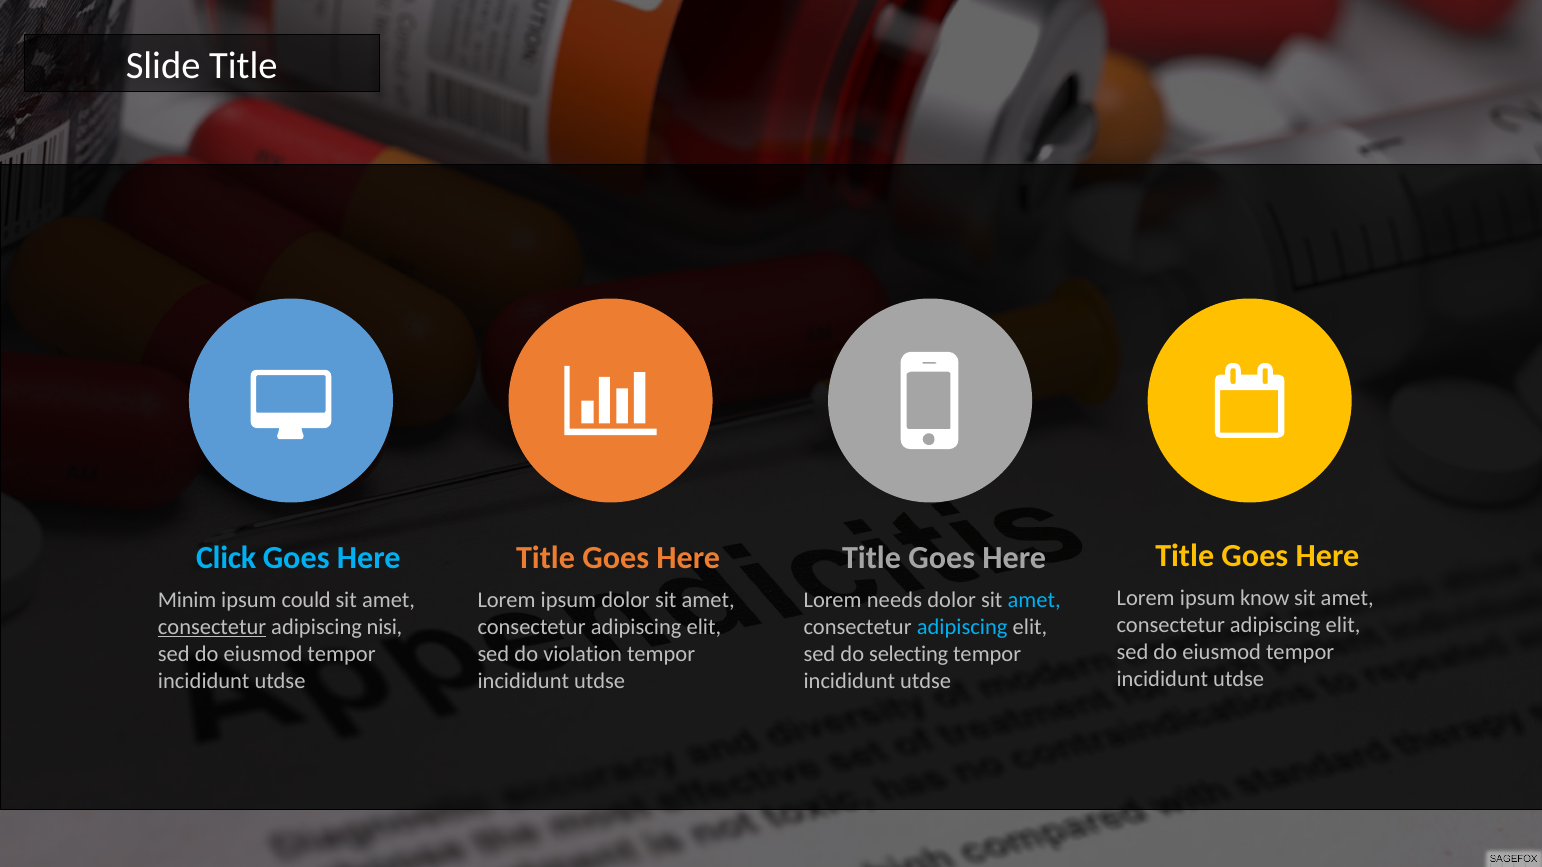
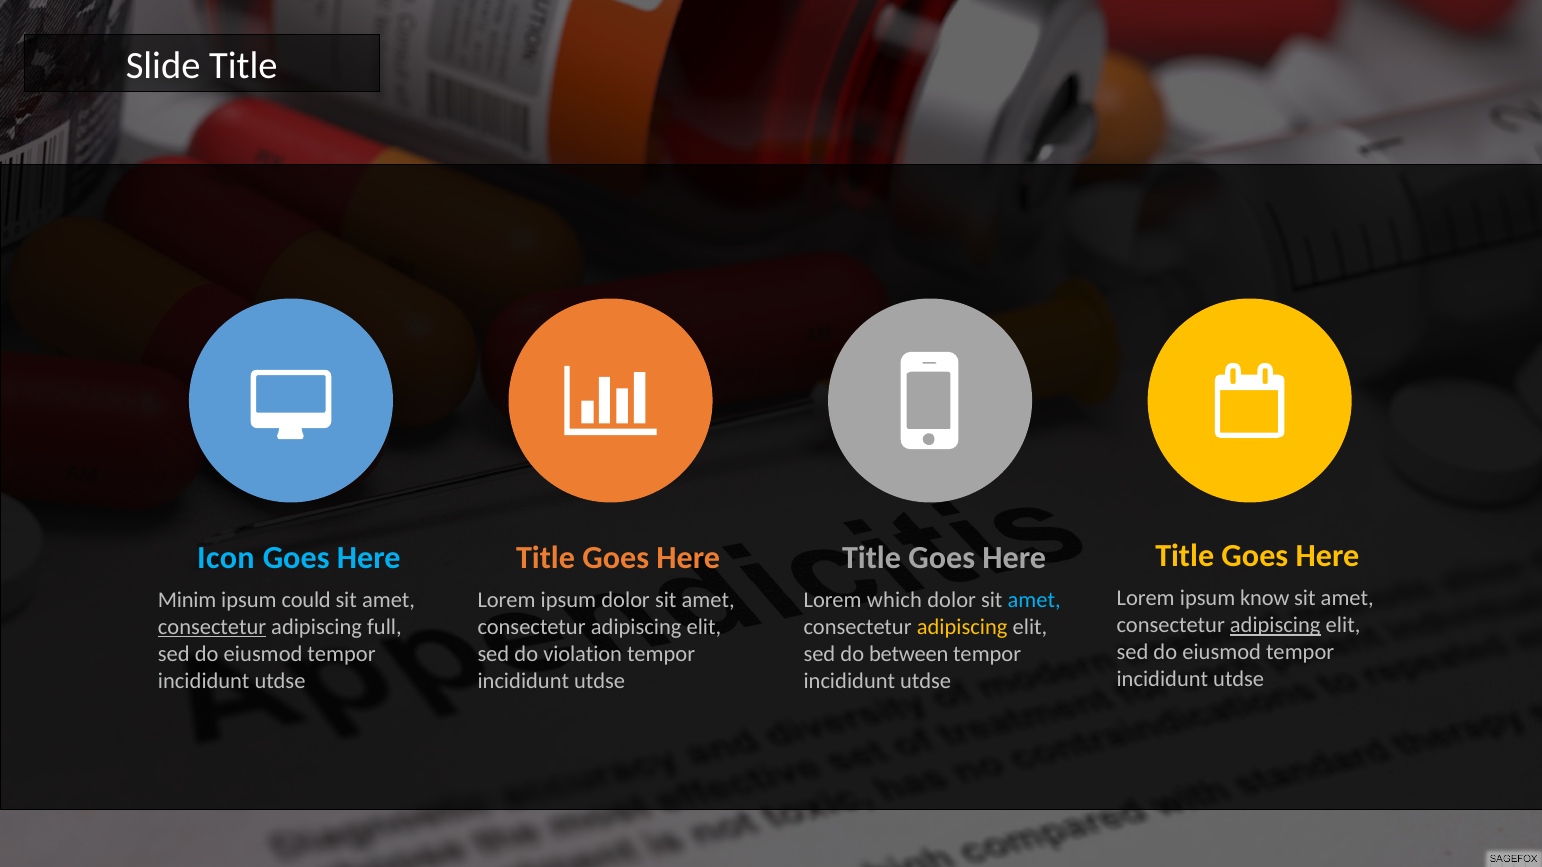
Click: Click -> Icon (226, 558)
needs: needs -> which (894, 600)
adipiscing underline: none -> present (1275, 626)
adipiscing colour: light blue -> yellow (962, 627)
nisi: nisi -> full (384, 627)
selecting: selecting -> between (909, 654)
